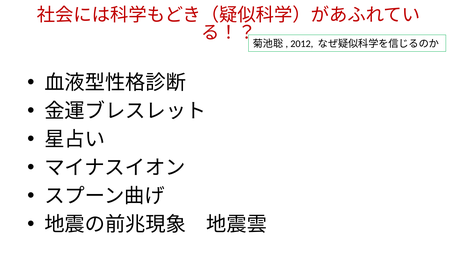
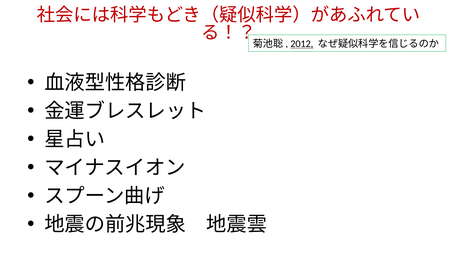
2012 underline: none -> present (302, 44)
